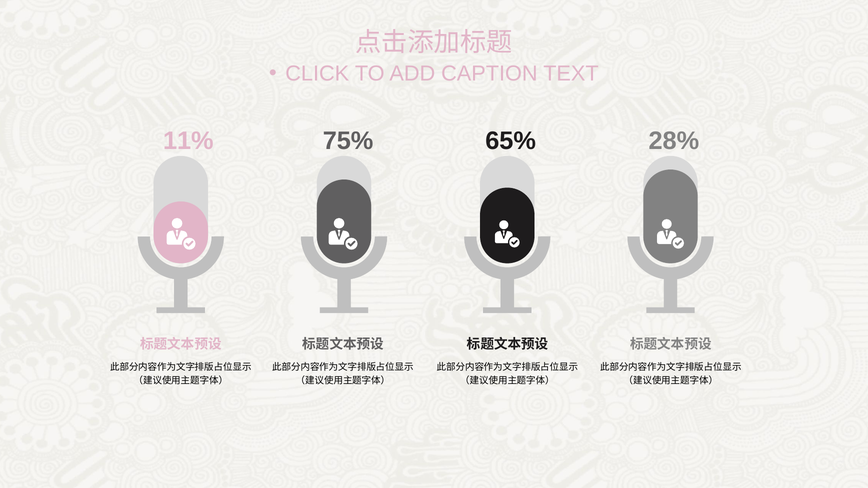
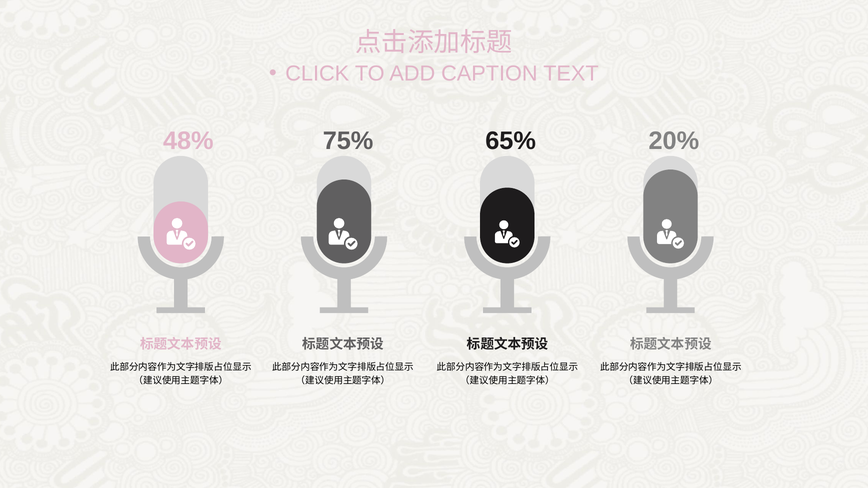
11%: 11% -> 48% (188, 141)
28%: 28% -> 20% (674, 141)
